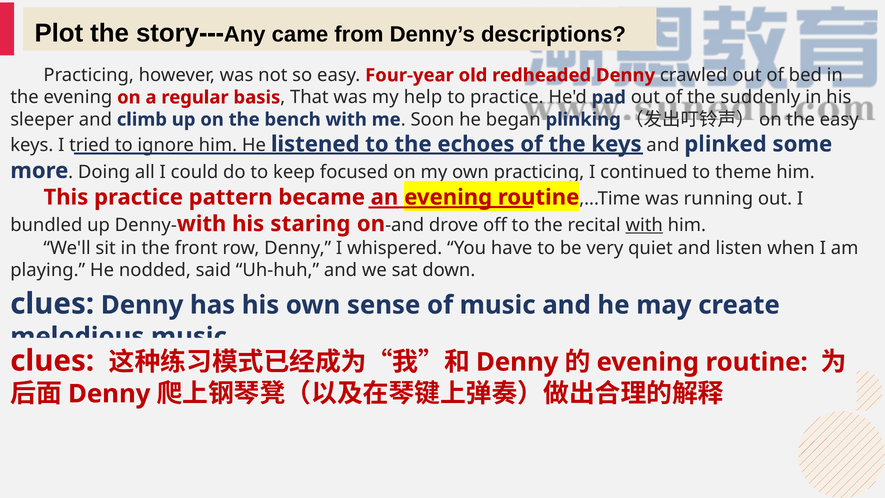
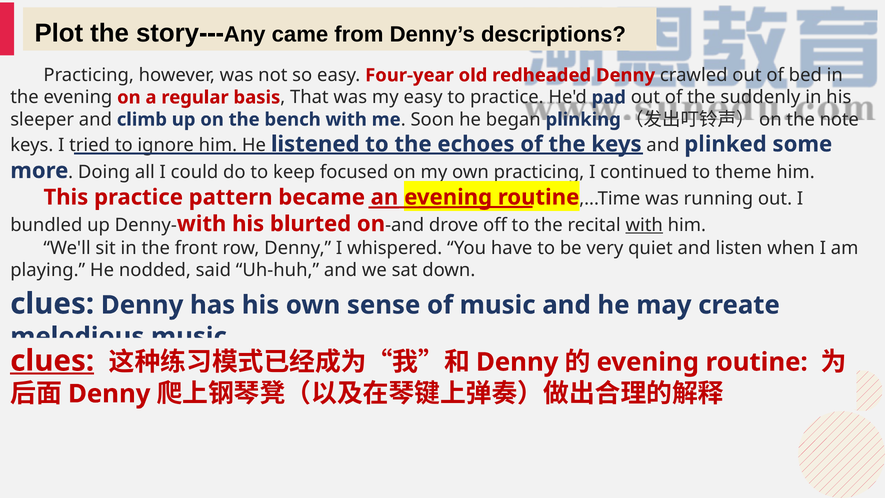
my help: help -> easy (423, 97)
the easy: easy -> note (839, 120)
staring: staring -> blurted (311, 224)
clues underline: none -> present (52, 361)
